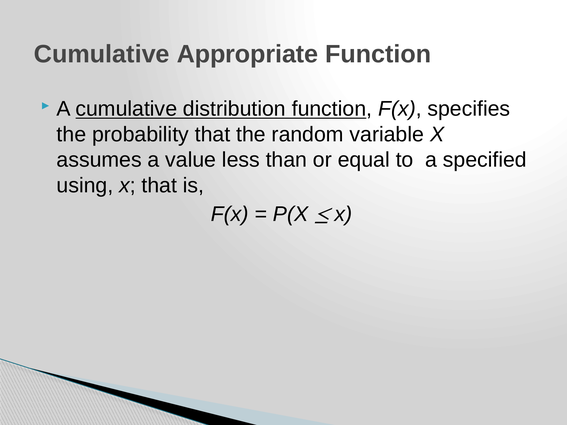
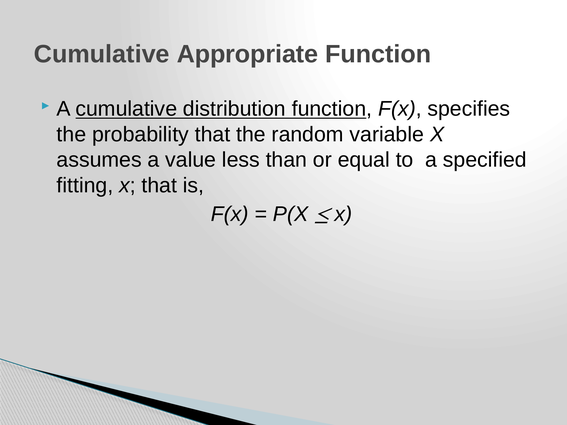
using: using -> fitting (85, 186)
